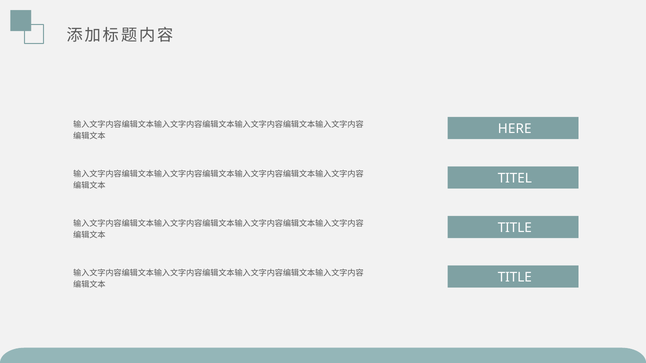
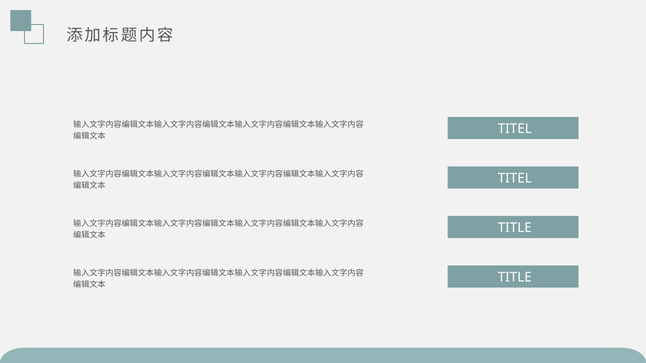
HERE: HERE -> TITEL (515, 129)
